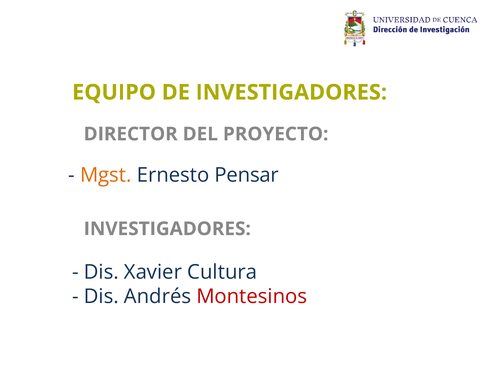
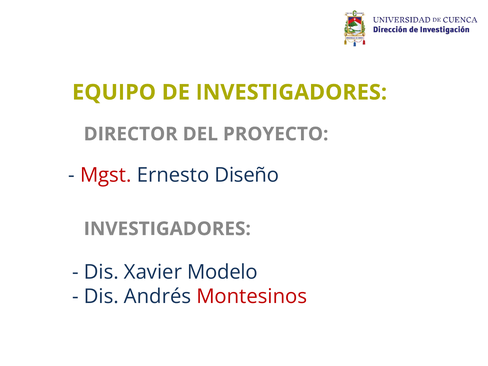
Mgst colour: orange -> red (106, 175)
Pensar: Pensar -> Diseño (247, 175)
Cultura: Cultura -> Modelo (222, 272)
